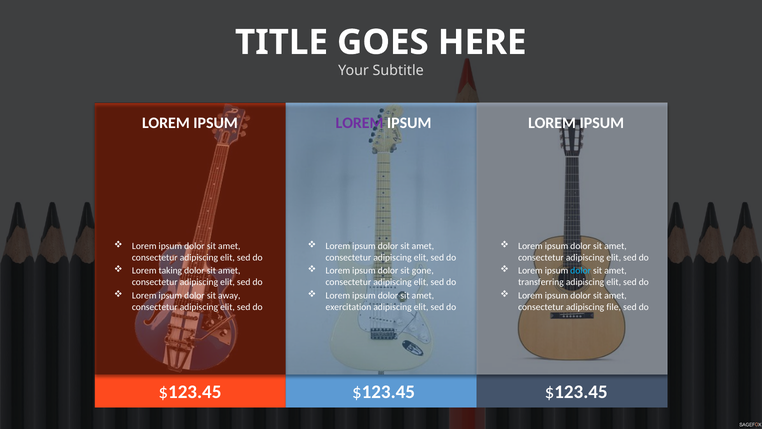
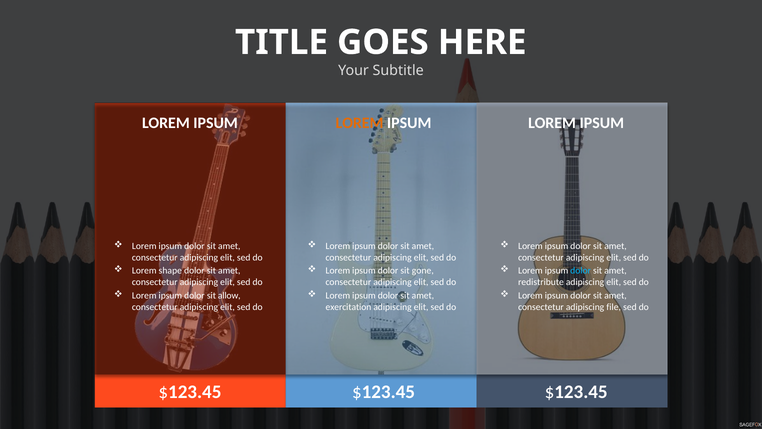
LOREM colour: purple -> orange (360, 123)
taking: taking -> shape (170, 271)
transferring: transferring -> redistribute (541, 282)
away: away -> allow (229, 295)
